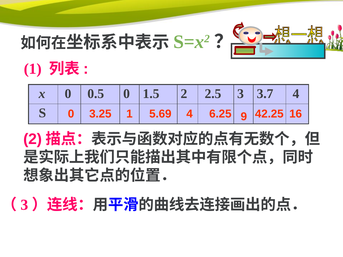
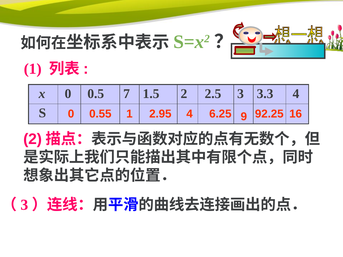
0.5 0: 0 -> 7 (127, 94)
3.7: 3.7 -> 3.3 (265, 94)
3.25: 3.25 -> 0.55 (100, 114)
5.69: 5.69 -> 2.95 (160, 114)
42.25: 42.25 -> 92.25 (269, 114)
